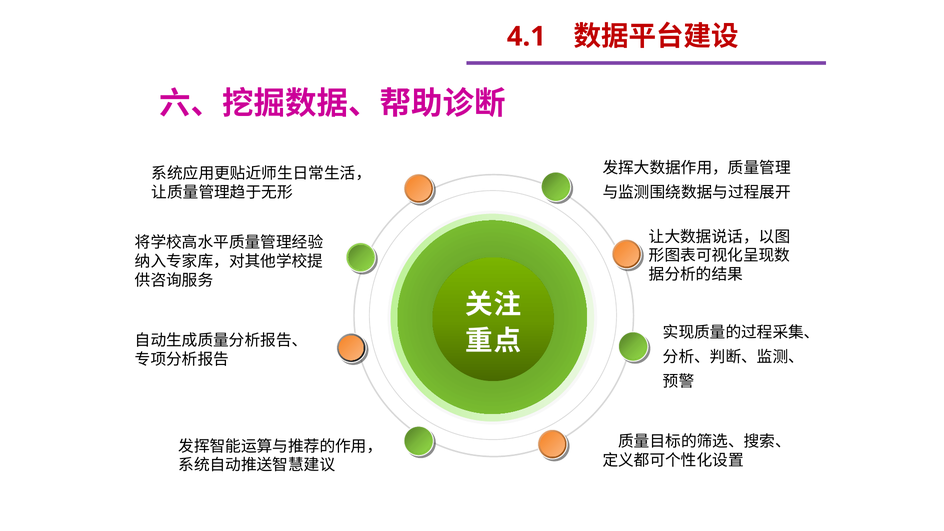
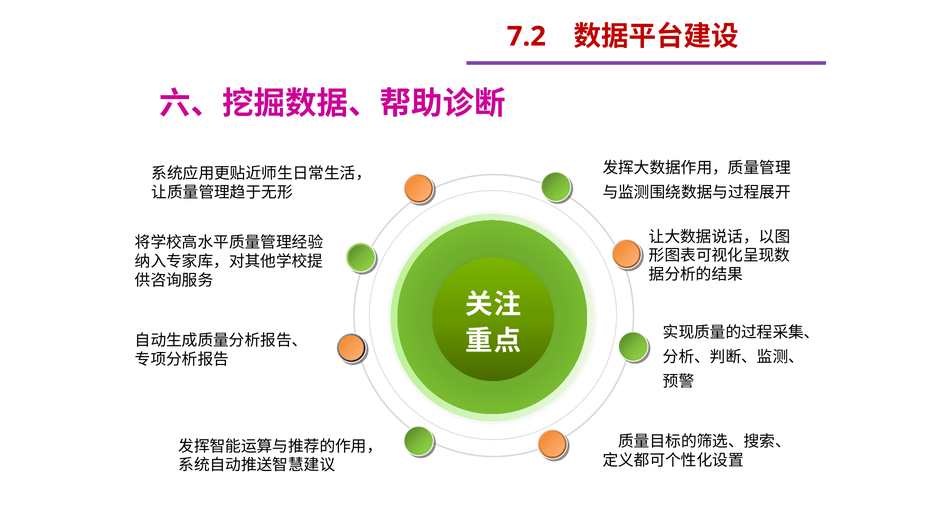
4.1: 4.1 -> 7.2 (526, 37)
